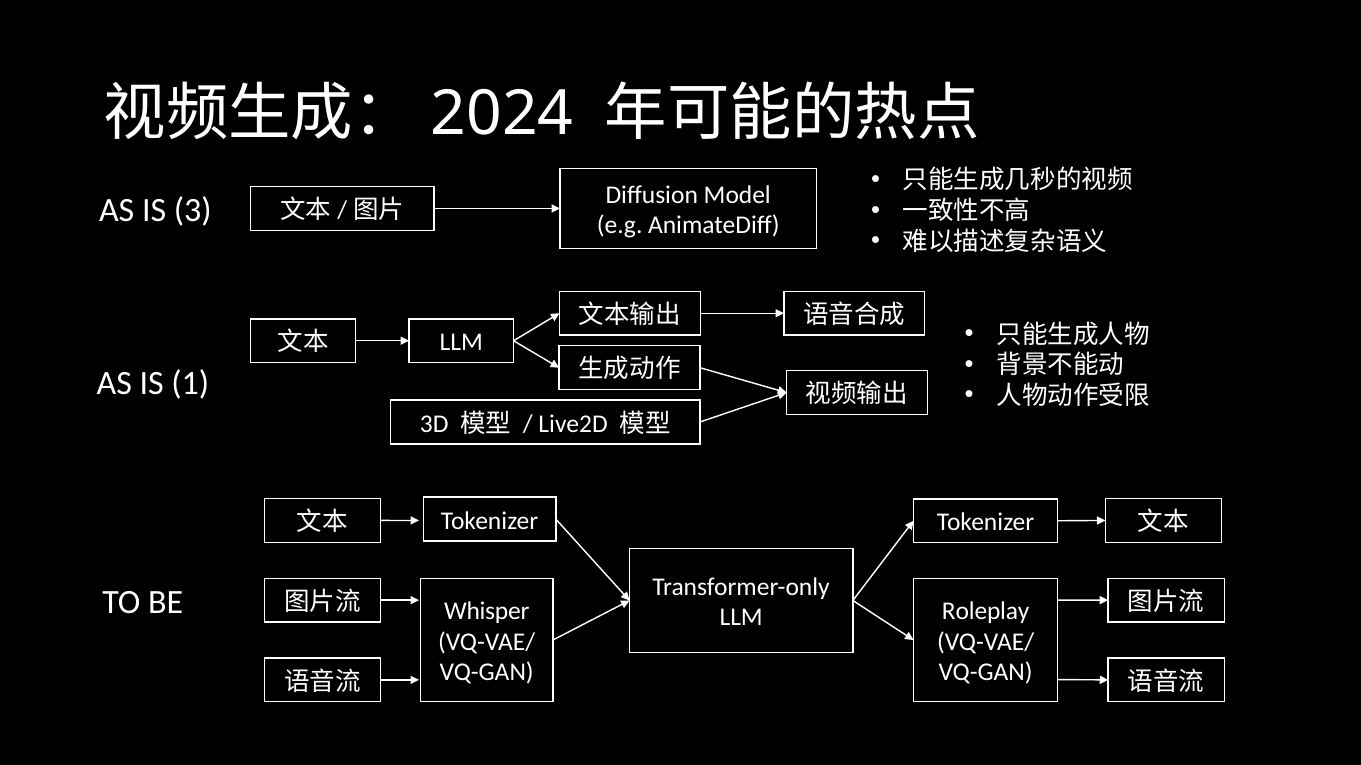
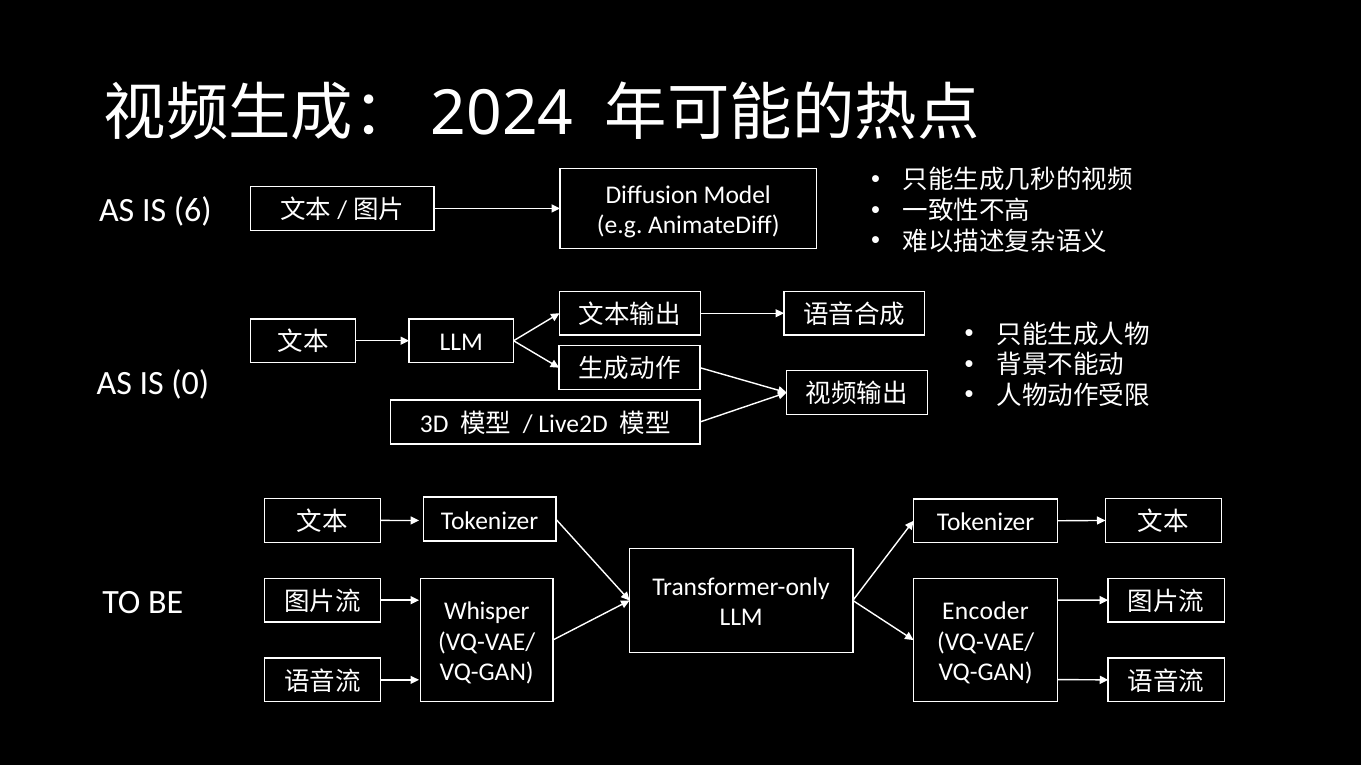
3: 3 -> 6 (193, 211)
1: 1 -> 0 (190, 384)
Roleplay: Roleplay -> Encoder (985, 612)
